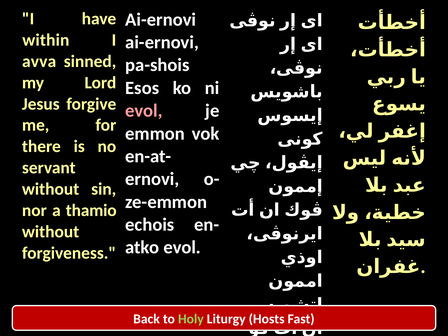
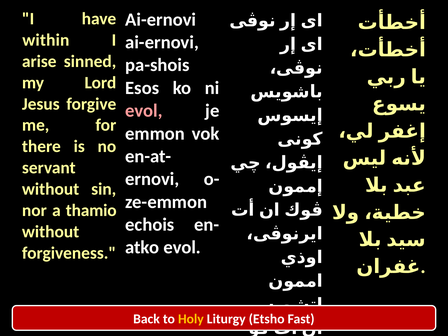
avva: avva -> arise (39, 61)
Holy colour: light green -> yellow (191, 319)
Hosts: Hosts -> Etsho (267, 319)
